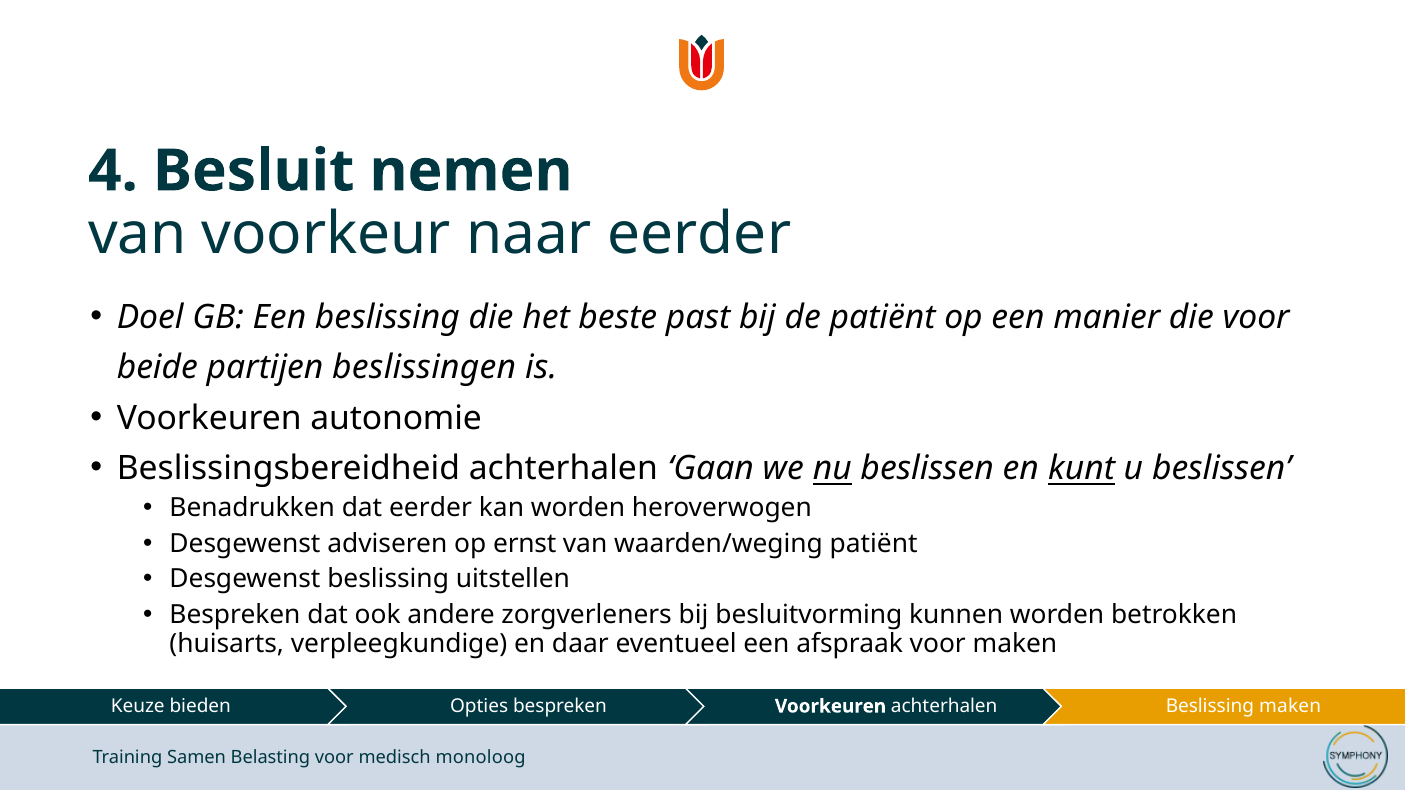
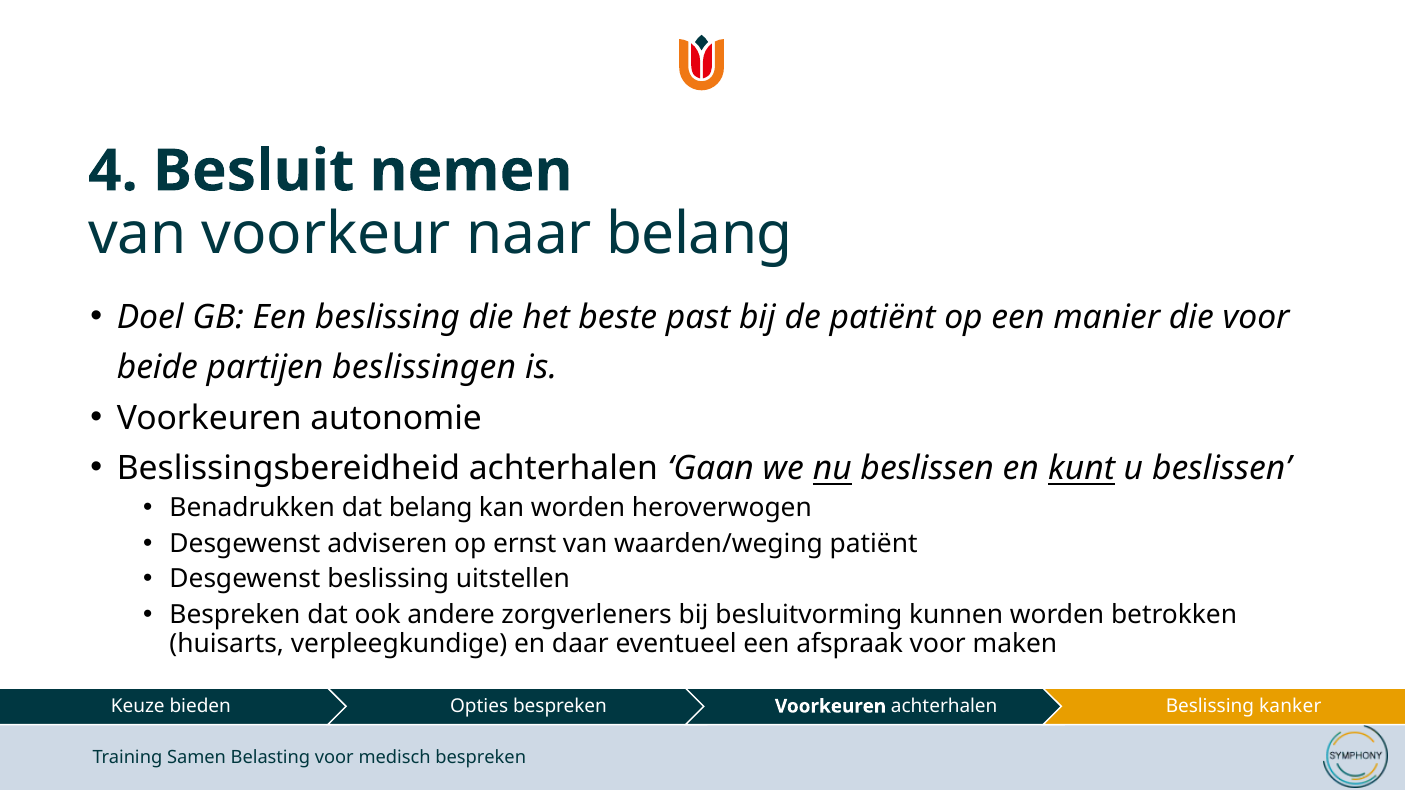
naar eerder: eerder -> belang (700, 234)
dat eerder: eerder -> belang (431, 508)
Beslissing maken: maken -> kanker (1290, 707)
medisch monoloog: monoloog -> bespreken (481, 758)
